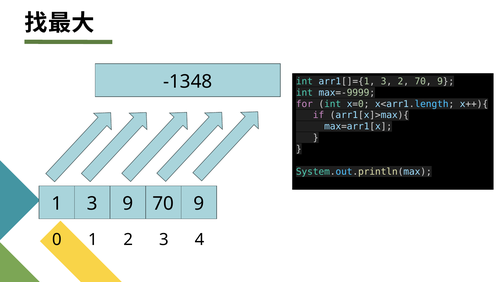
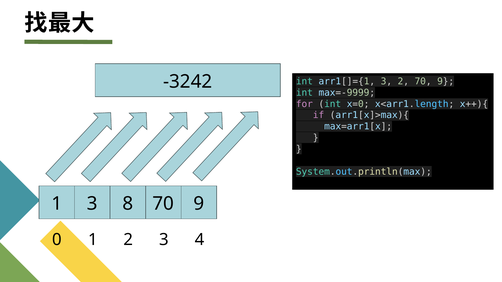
-1348: -1348 -> -3242 (188, 82)
3 9: 9 -> 8 (128, 204)
